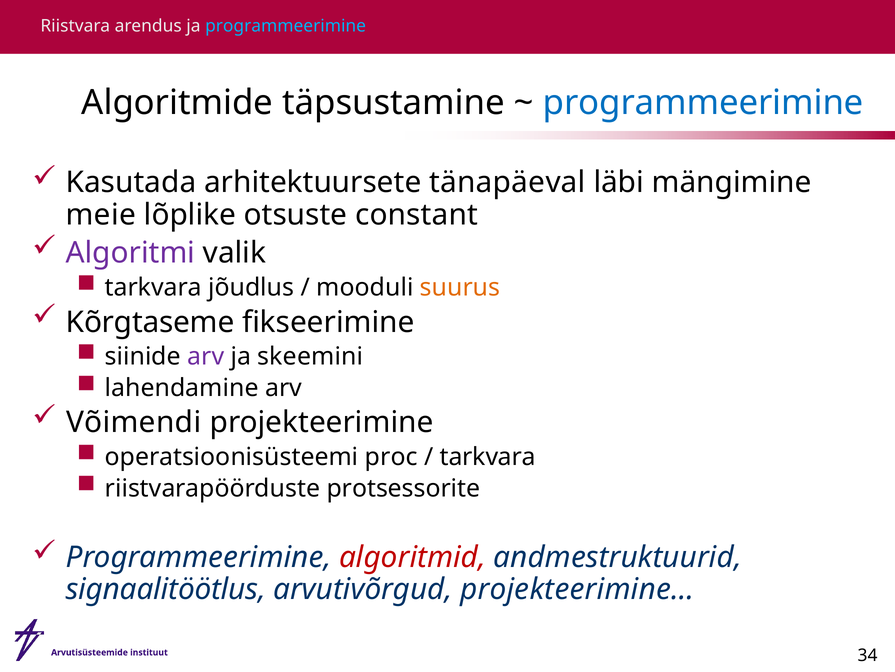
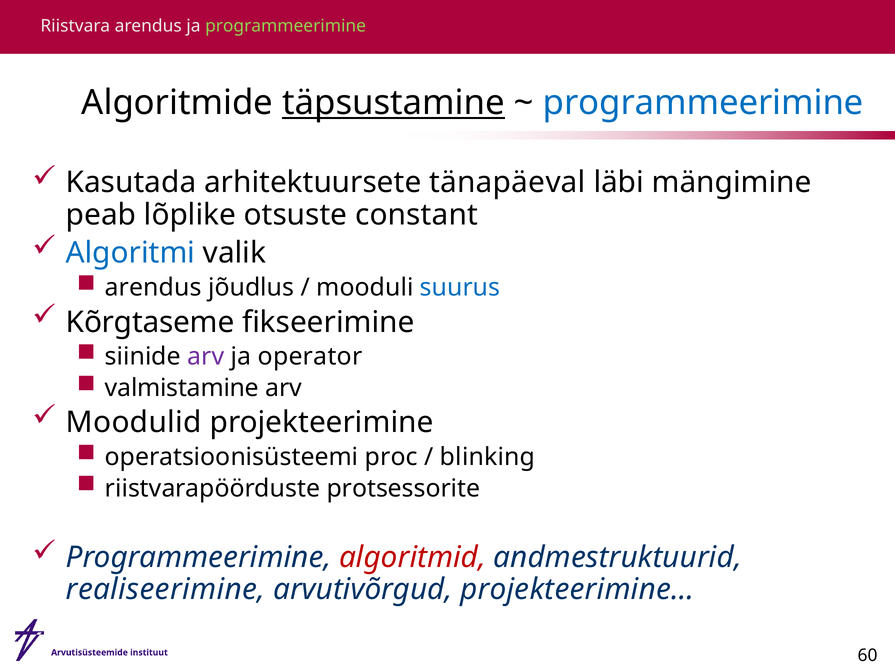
programmeerimine colour: light blue -> light green (286, 26)
täpsustamine underline: none -> present (394, 103)
meie: meie -> peab (101, 215)
Algoritmi colour: purple -> blue (130, 253)
tarkvara: tarkvara -> arendus (153, 287)
suurus colour: orange -> blue (460, 287)
skeemini: skeemini -> operator (310, 356)
lahendamine: lahendamine -> valmistamine (182, 388)
Võimendi: Võimendi -> Moodulid (134, 422)
tarkvara: tarkvara -> blinking (488, 457)
signaalitöötlus: signaalitöötlus -> realiseerimine (165, 589)
34: 34 -> 60 (868, 655)
